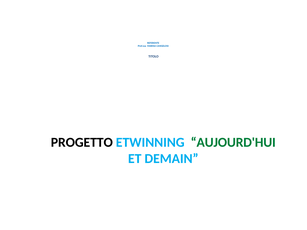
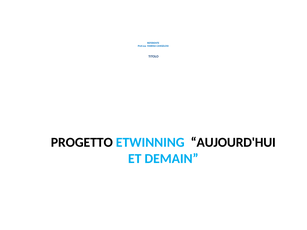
AUJOURD'HUI colour: green -> black (233, 142)
